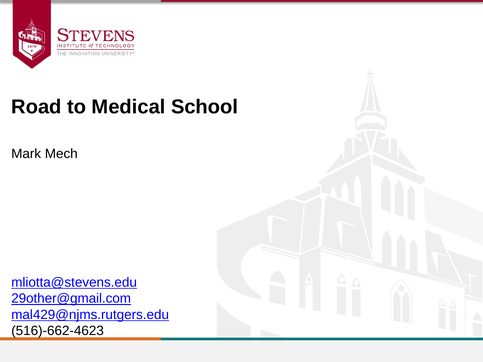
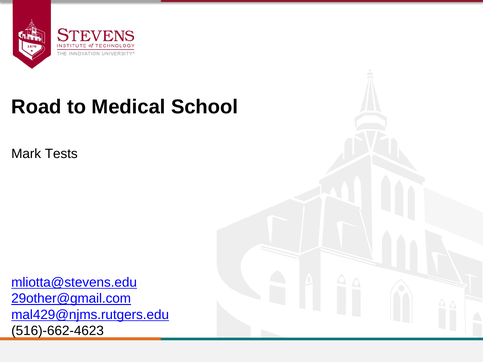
Mech: Mech -> Tests (61, 154)
